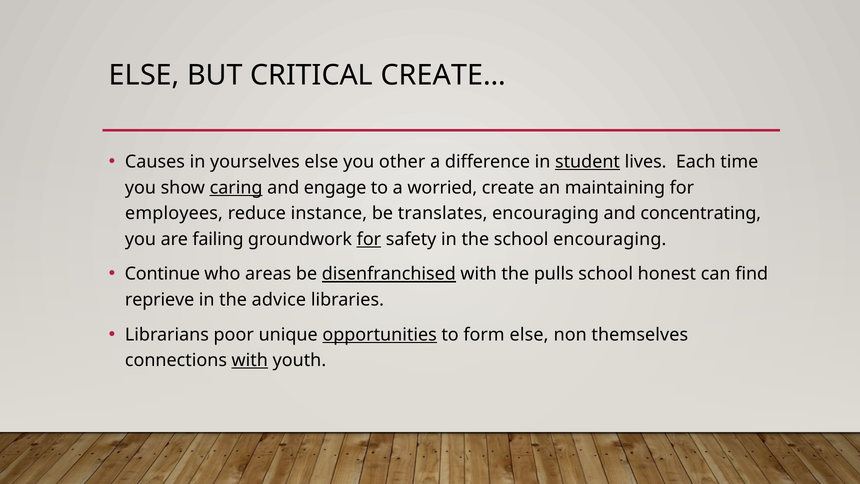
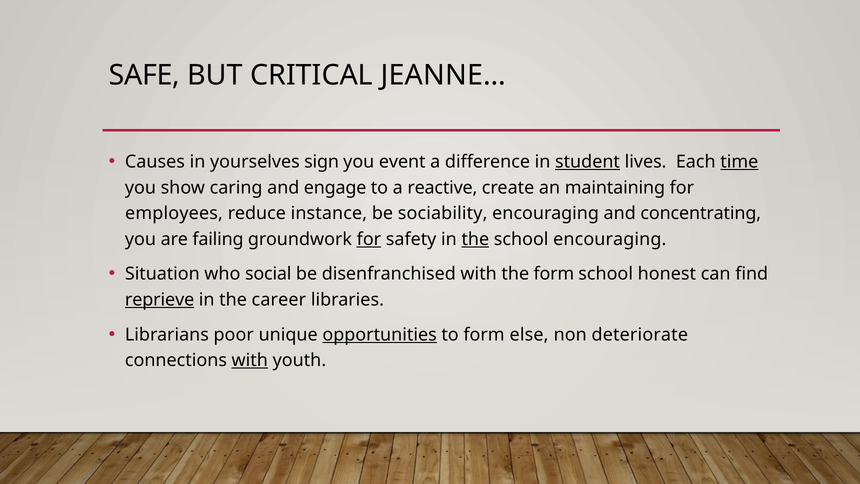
ELSE: ELSE -> SAFE (144, 75)
CREATE…: CREATE… -> JEANNE… (443, 75)
yourselves else: else -> sign (322, 162)
other: other -> event (402, 162)
time underline: none -> present (739, 162)
caring underline: present -> none (236, 188)
worried: worried -> reactive (442, 188)
translates: translates -> sociability (443, 213)
the underline: none -> present (475, 239)
Continue: Continue -> Situation (162, 274)
areas: areas -> social (268, 274)
disenfranchised underline: present -> none (389, 274)
the pulls: pulls -> form (554, 274)
reprieve underline: none -> present (160, 300)
advice: advice -> career (279, 300)
themselves: themselves -> deteriorate (640, 334)
